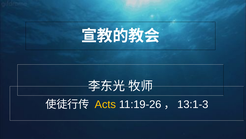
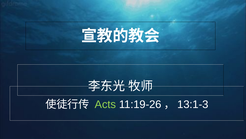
Acts colour: yellow -> light green (105, 104)
